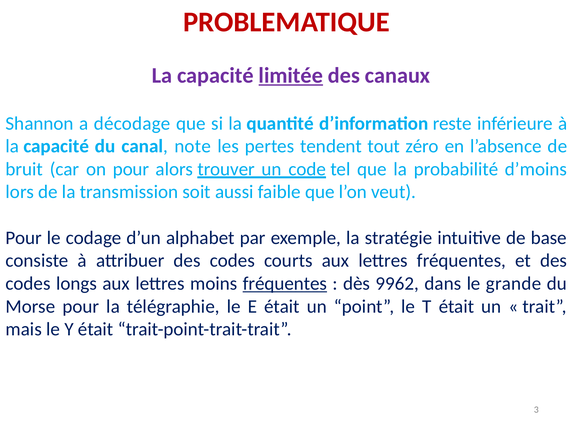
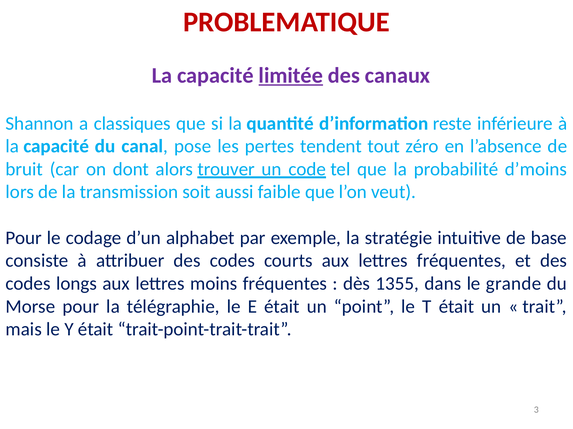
décodage: décodage -> classiques (132, 124)
note: note -> pose (193, 147)
on pour: pour -> dont (131, 169)
fréquentes underline: present -> none (285, 284)
9962: 9962 -> 1355 (397, 284)
